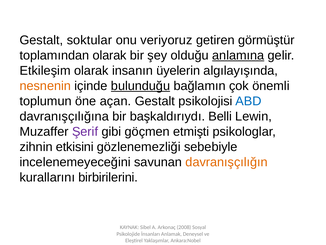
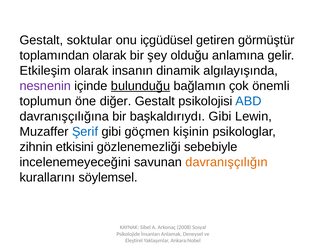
veriyoruz: veriyoruz -> içgüdüsel (167, 40)
anlamına underline: present -> none (238, 55)
üyelerin: üyelerin -> dinamik (178, 70)
nesnenin colour: orange -> purple (45, 86)
açan: açan -> diğer (116, 101)
başkaldırıydı Belli: Belli -> Gibi (220, 116)
Şerif colour: purple -> blue (85, 131)
etmişti: etmişti -> kişinin (191, 131)
birbirilerini: birbirilerini -> söylemsel (108, 177)
